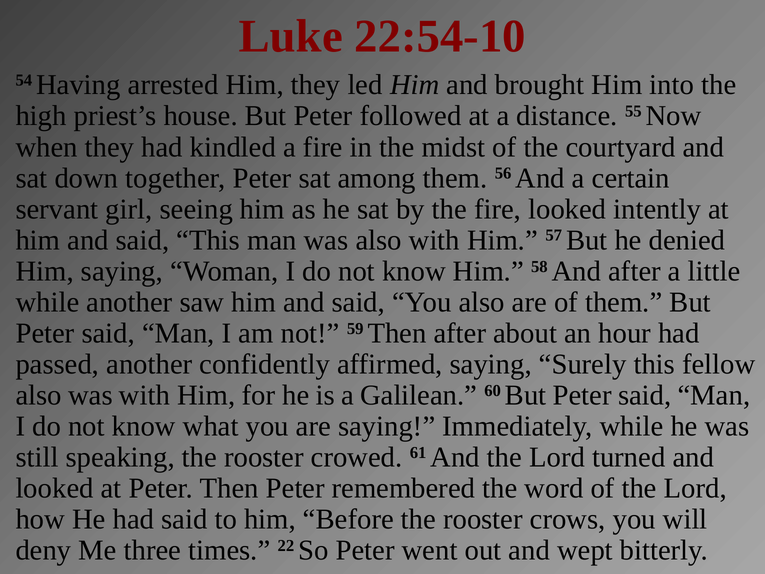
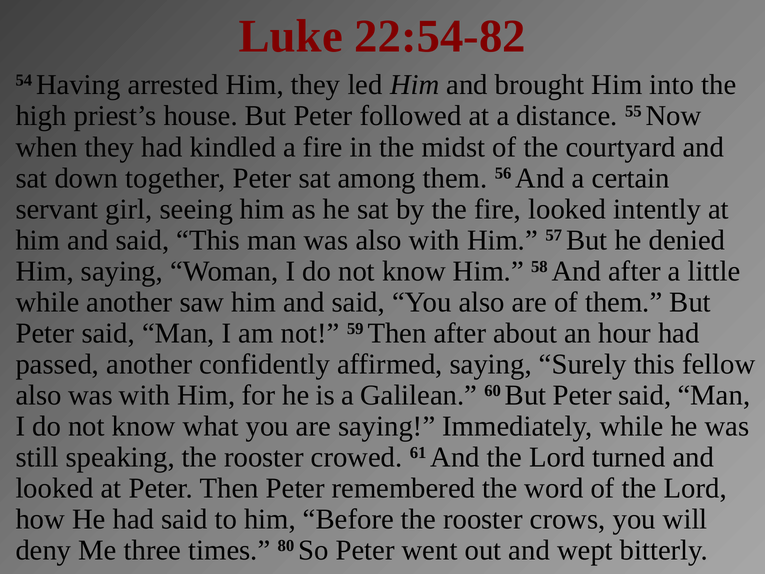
22:54-10: 22:54-10 -> 22:54-82 (440, 36)
22: 22 -> 80 (286, 546)
